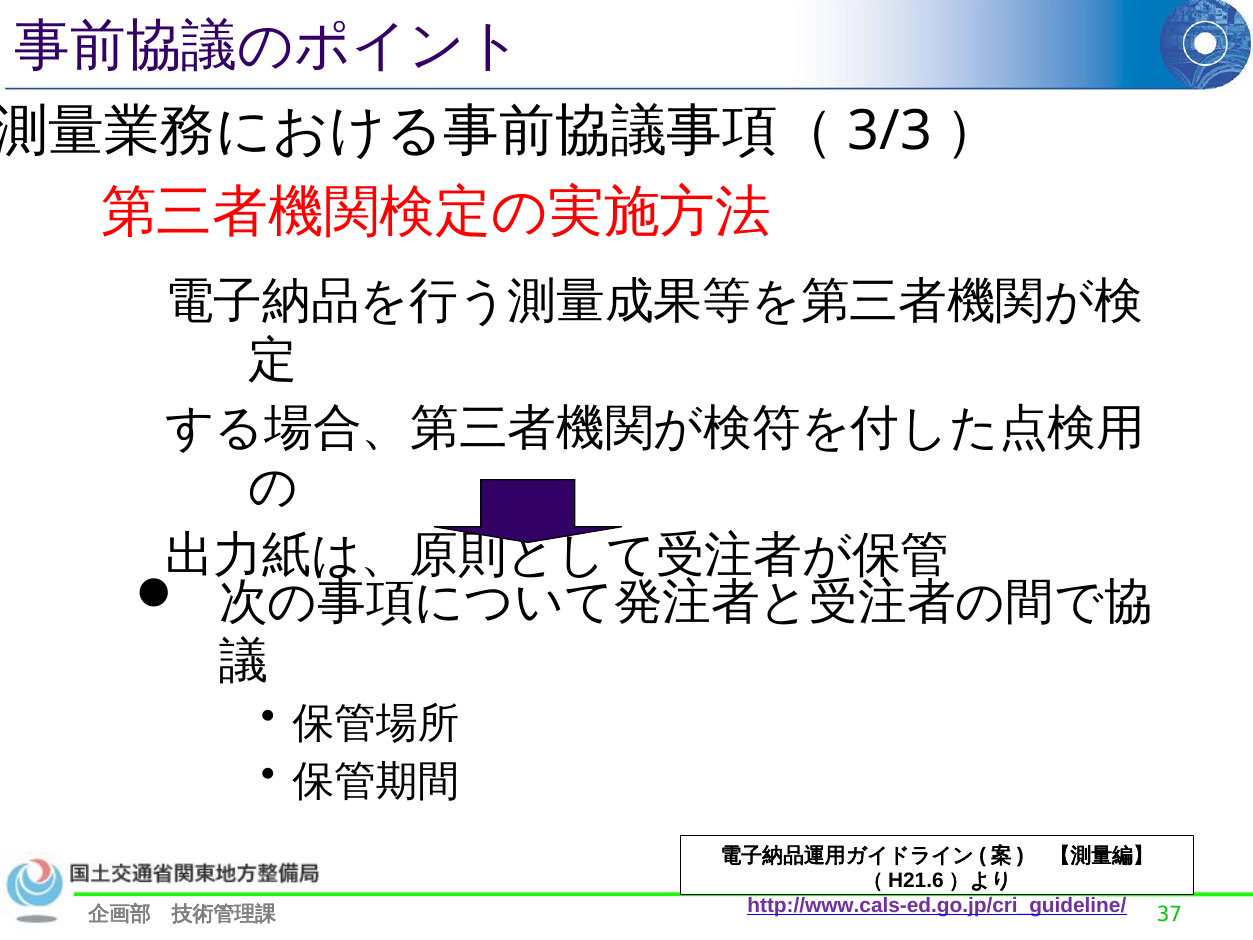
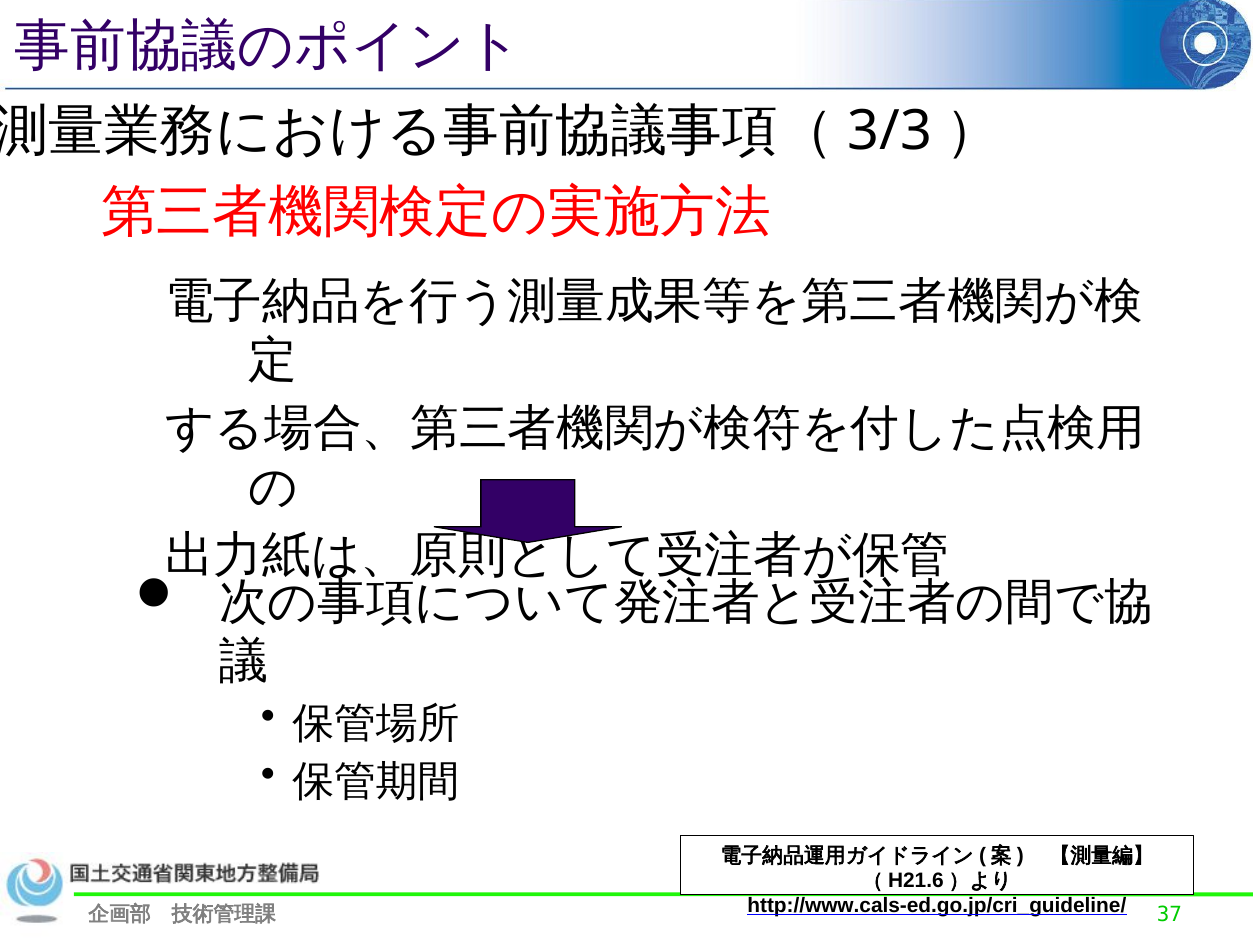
http://www.cals-ed.go.jp/cri_guideline/ colour: purple -> black (937, 905)
